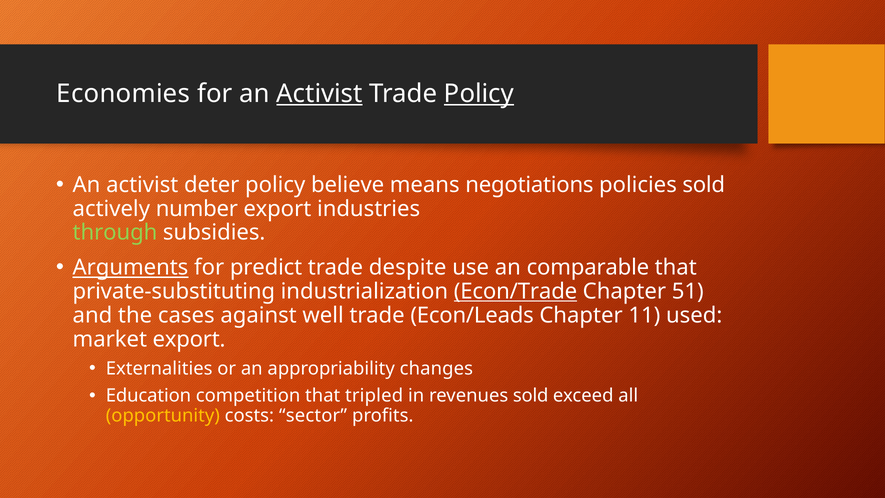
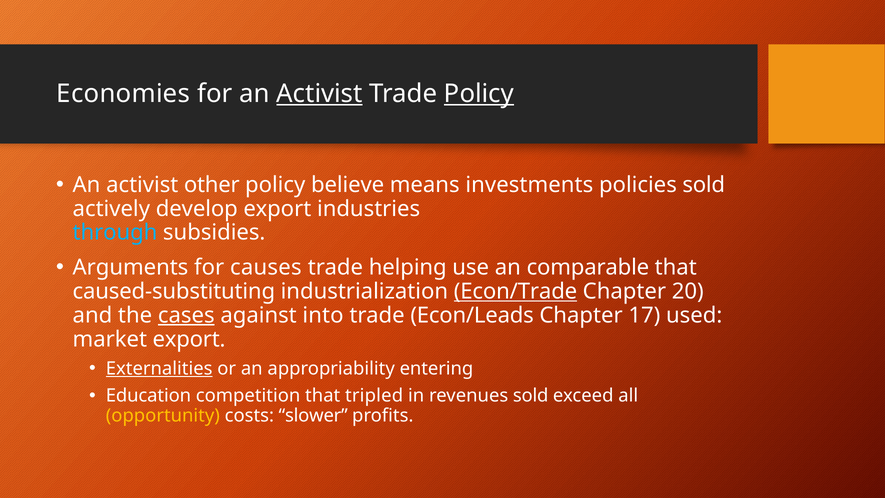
deter: deter -> other (212, 185)
negotiations: negotiations -> investments (529, 185)
number: number -> develop (197, 209)
through colour: light green -> light blue (115, 233)
Arguments underline: present -> none (130, 267)
predict: predict -> causes (266, 267)
despite: despite -> helping (408, 267)
private-substituting: private-substituting -> caused-substituting (174, 291)
51: 51 -> 20 (688, 291)
cases underline: none -> present (186, 315)
well: well -> into (323, 315)
11: 11 -> 17 (644, 315)
Externalities underline: none -> present (159, 368)
changes: changes -> entering (436, 368)
sector: sector -> slower (313, 416)
